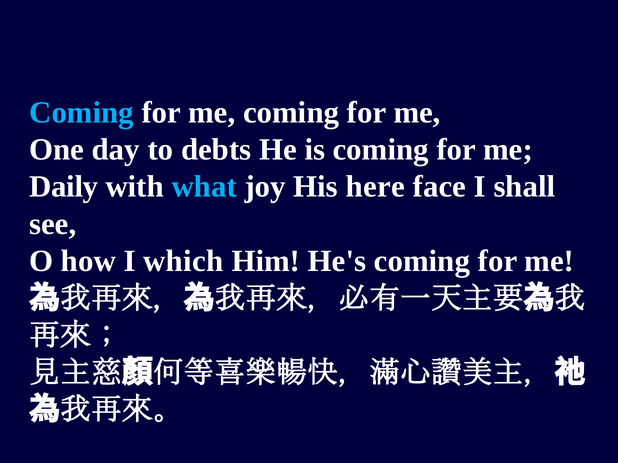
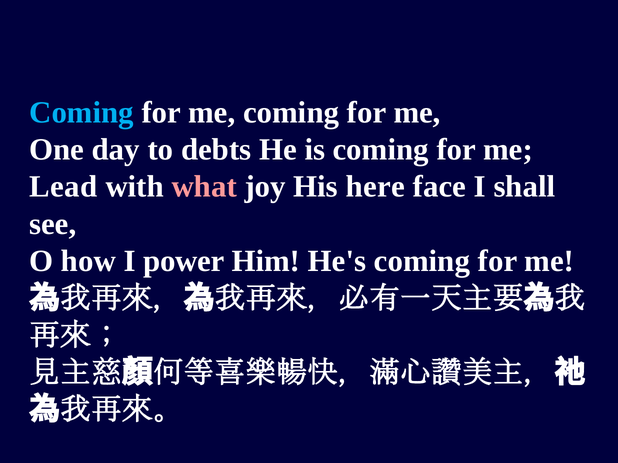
Daily: Daily -> Lead (63, 187)
what colour: light blue -> pink (204, 187)
which: which -> power (184, 261)
